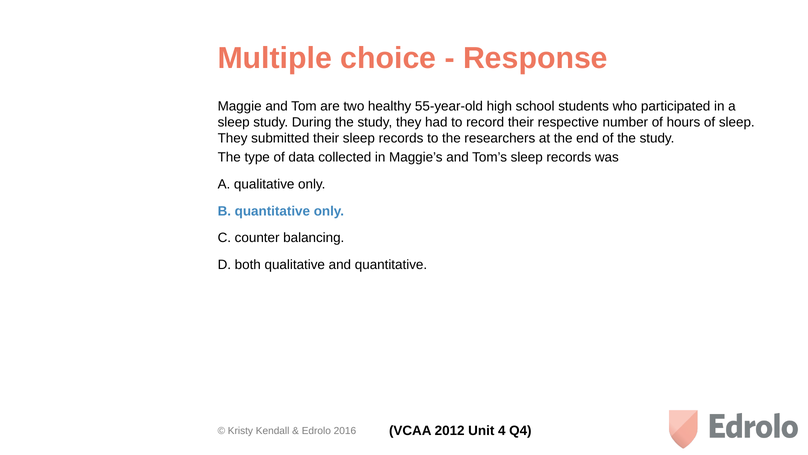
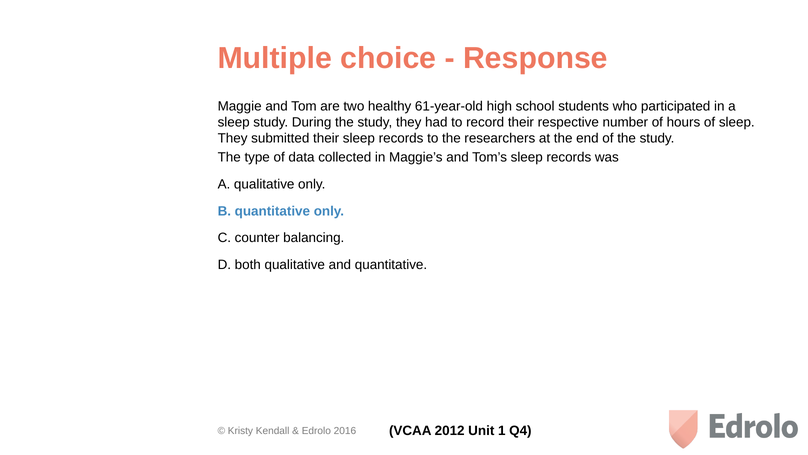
55-year-old: 55-year-old -> 61-year-old (449, 106)
4: 4 -> 1 (502, 430)
